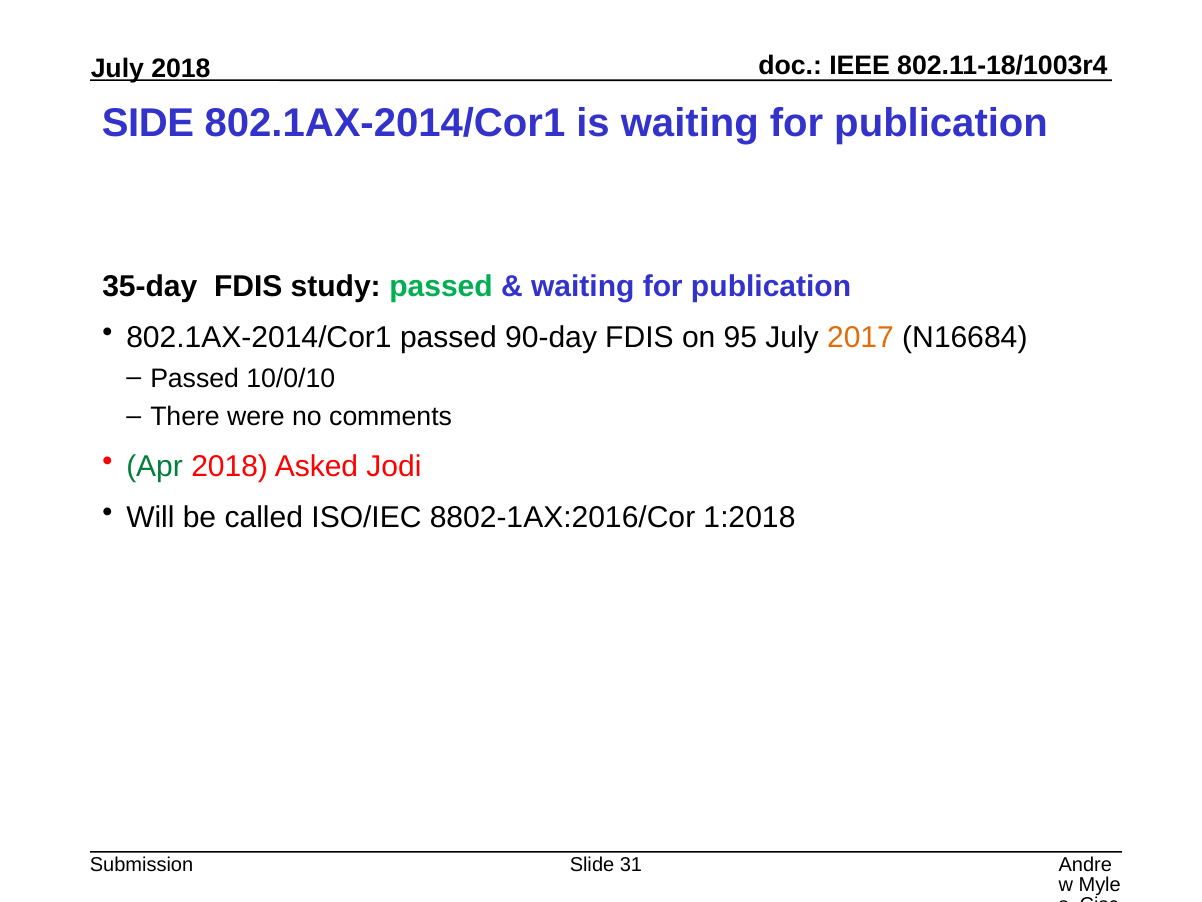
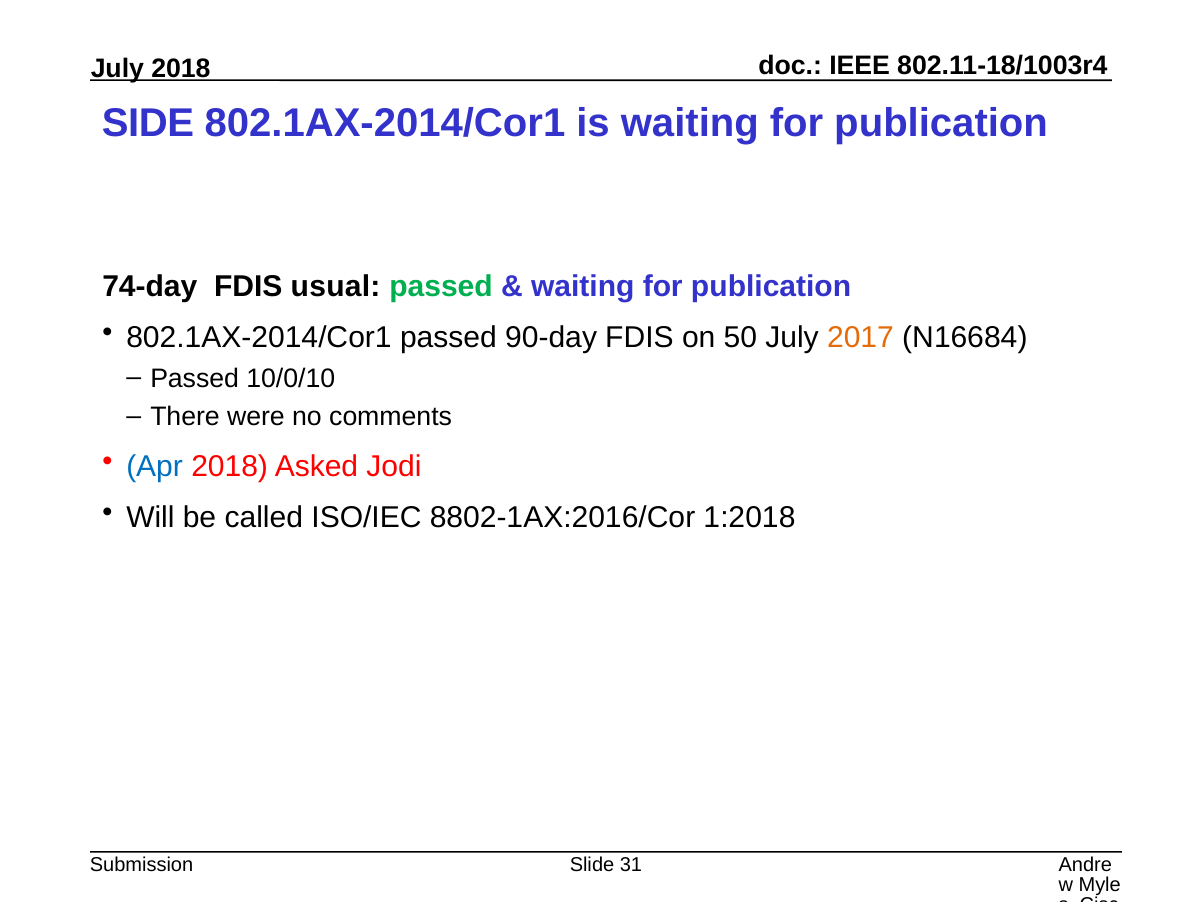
35-day: 35-day -> 74-day (150, 287)
study: study -> usual (336, 287)
95: 95 -> 50 (740, 338)
Apr colour: green -> blue (155, 466)
